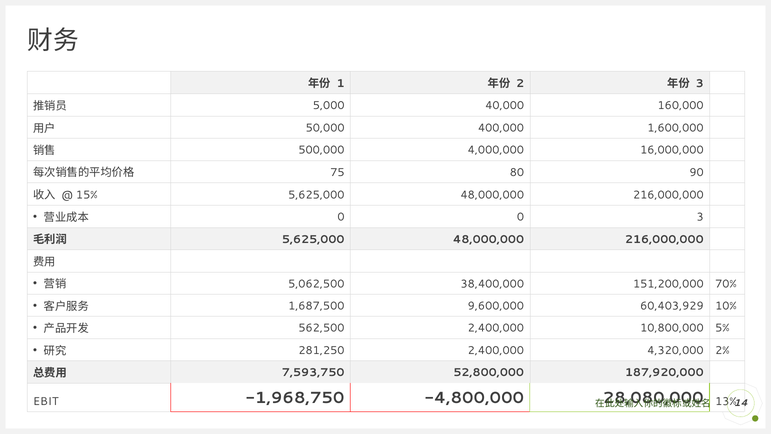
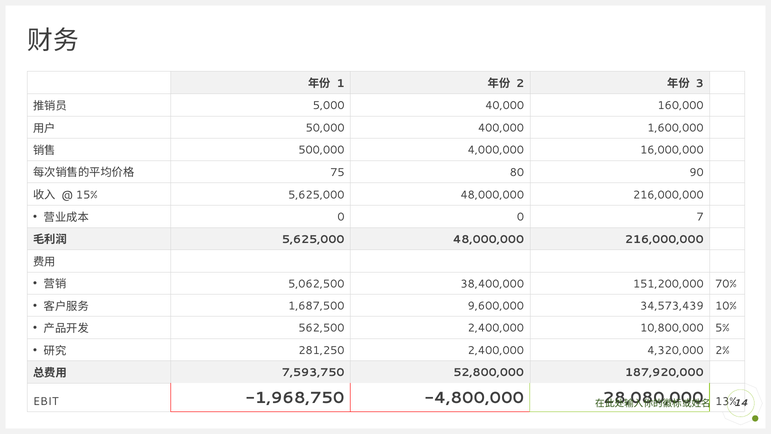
0 3: 3 -> 7 (700, 217)
60,403,929: 60,403,929 -> 34,573,439 (672, 306)
